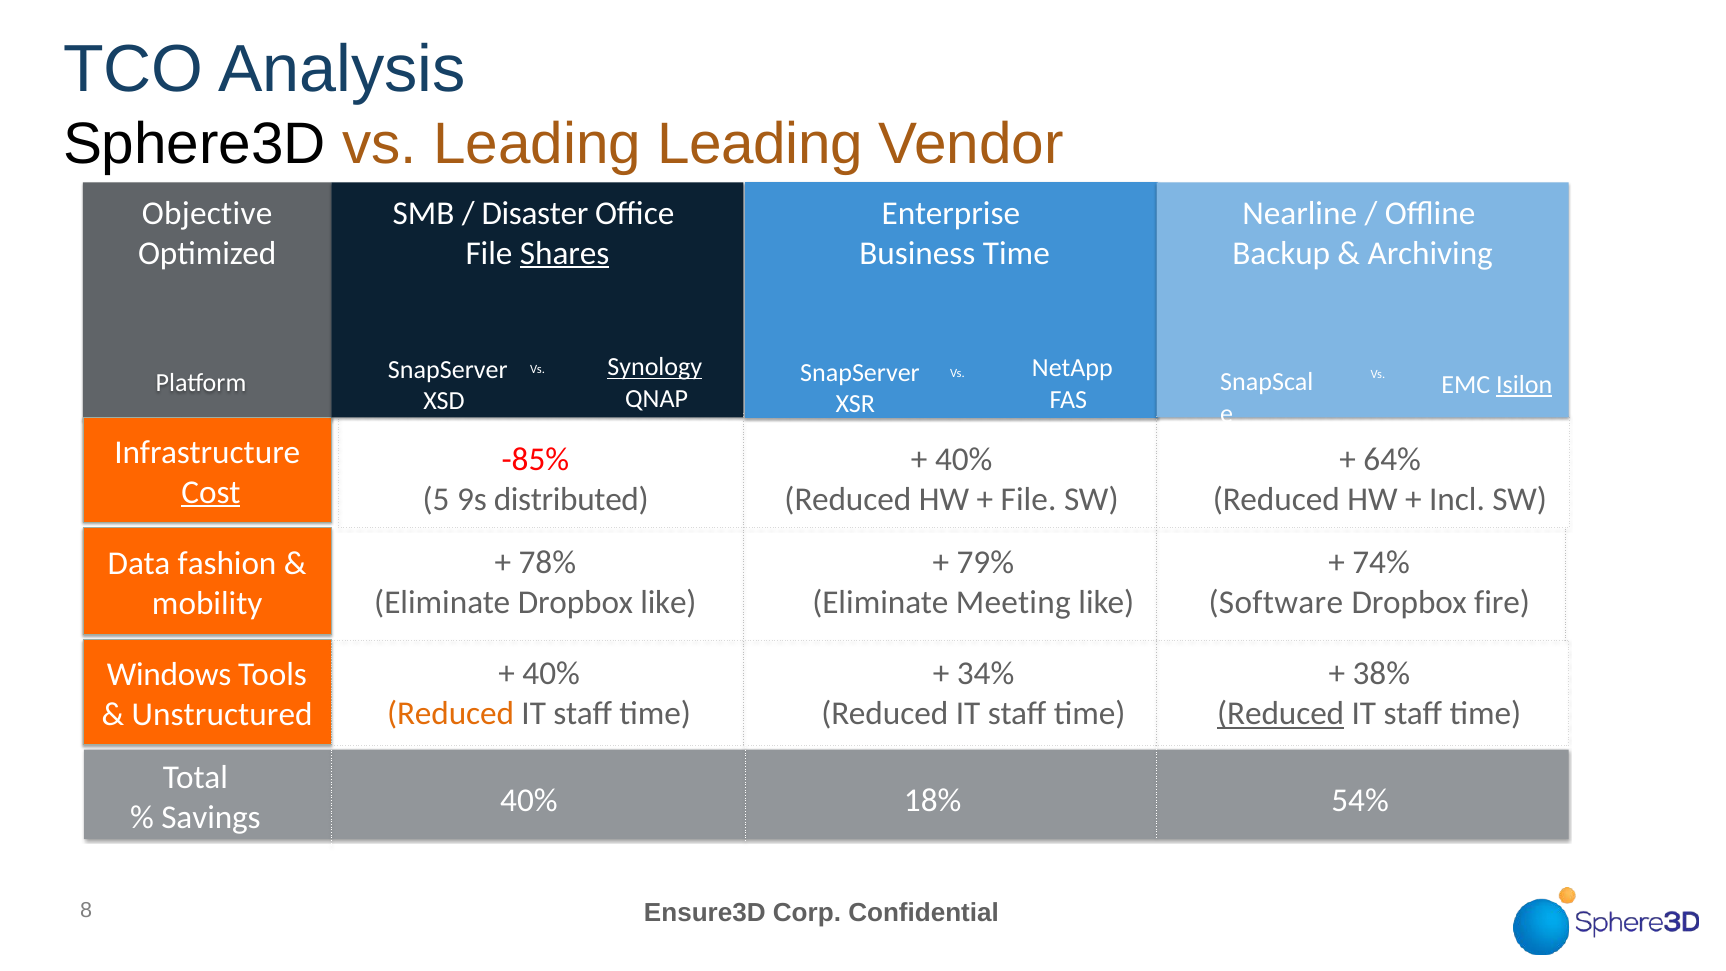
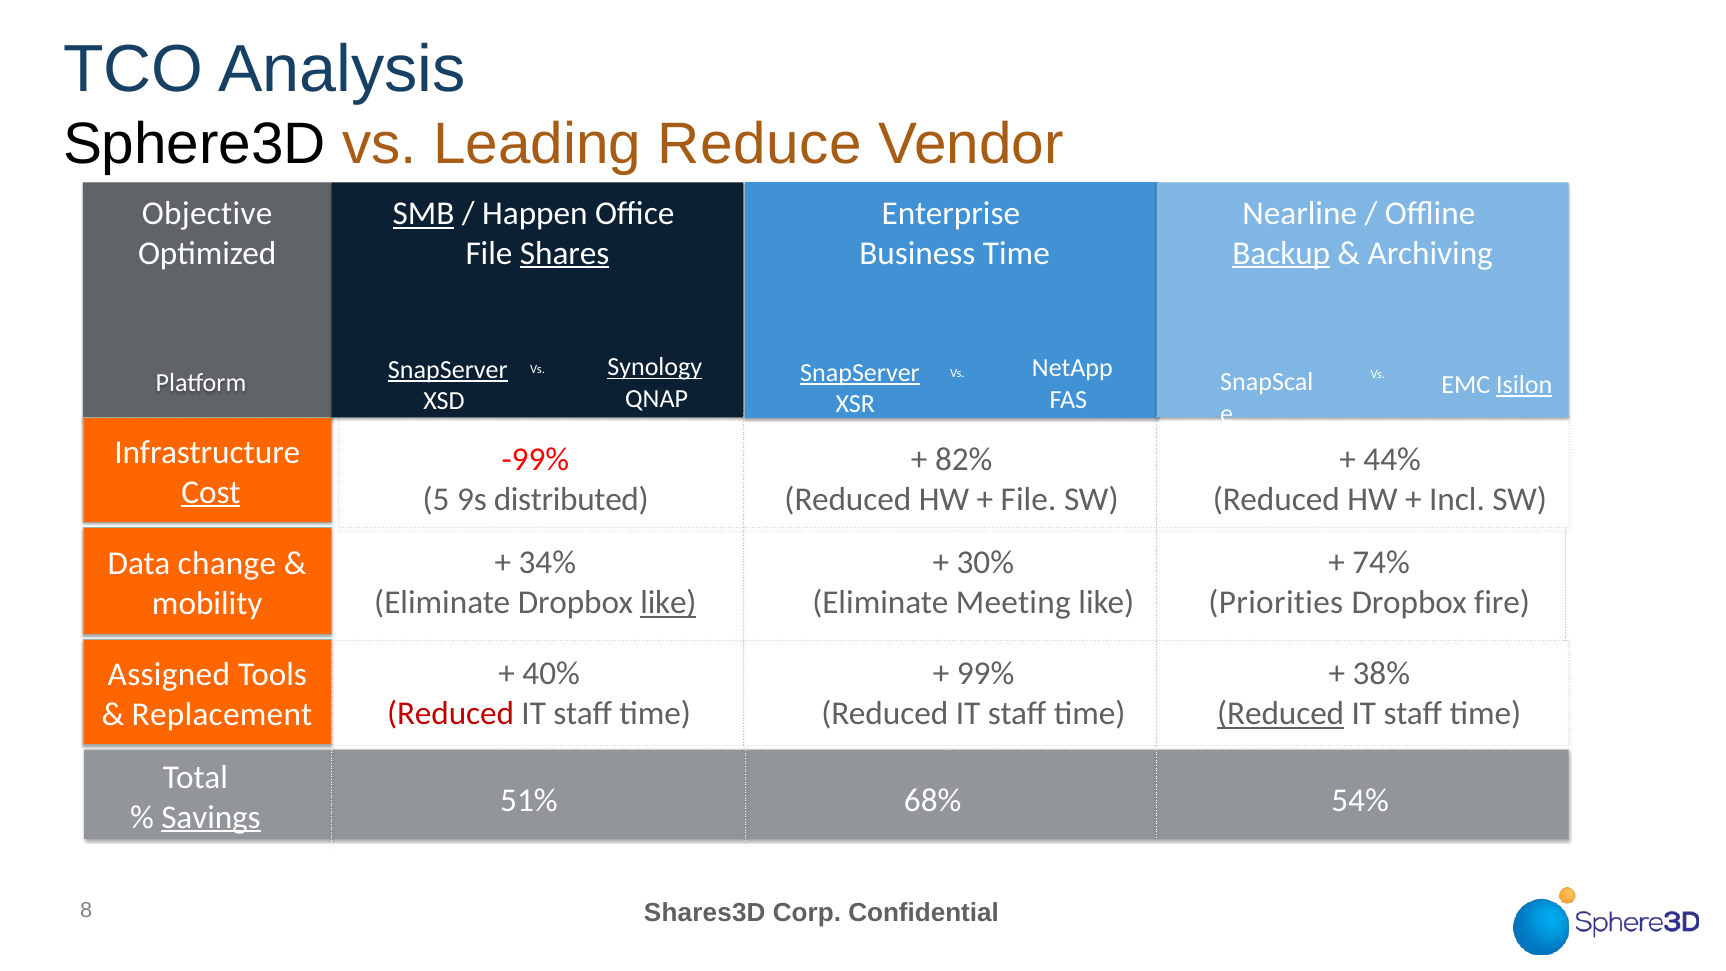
Leading Leading: Leading -> Reduce (760, 144)
SMB underline: none -> present (424, 213)
Disaster: Disaster -> Happen (535, 213)
Backup underline: none -> present (1281, 253)
SnapServer underline: none -> present (448, 370)
SnapServer underline: none -> present (860, 373)
-85%: -85% -> -99% (535, 460)
40%: 40% -> 82% (964, 460)
64%: 64% -> 44% (1392, 460)
78%: 78% -> 34% (547, 563)
79%: 79% -> 30% (985, 563)
fashion: fashion -> change (227, 564)
like underline: none -> present (668, 603)
Software: Software -> Priorities (1276, 603)
34%: 34% -> 99% (986, 673)
Windows: Windows -> Assigned (169, 675)
Reduced colour: orange -> red (451, 713)
Unstructured: Unstructured -> Replacement (222, 714)
40%: 40% -> 51% (529, 800)
18%: 18% -> 68% (933, 800)
Savings underline: none -> present (211, 817)
Ensure3D: Ensure3D -> Shares3D (705, 914)
